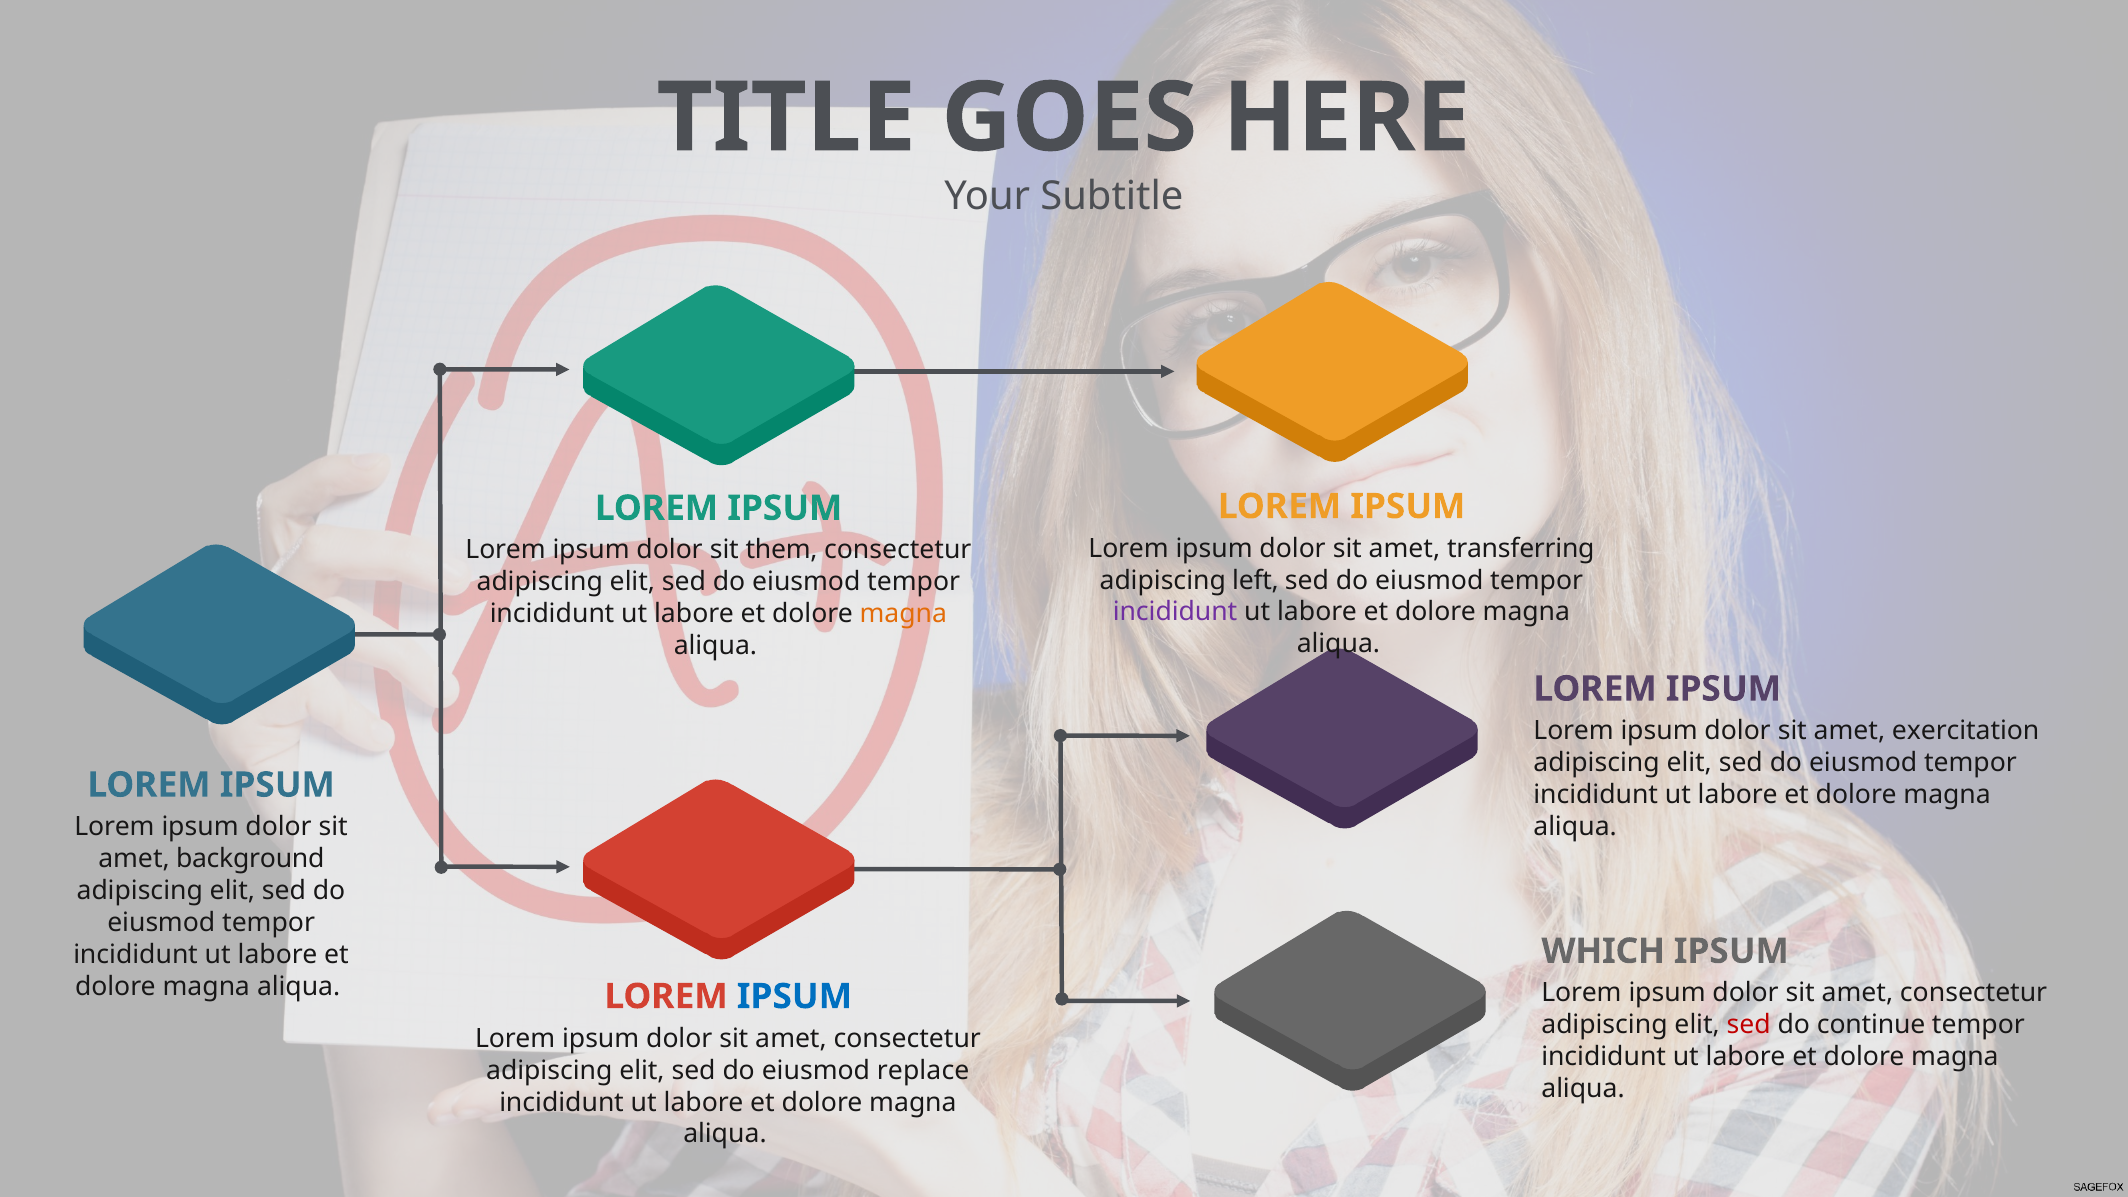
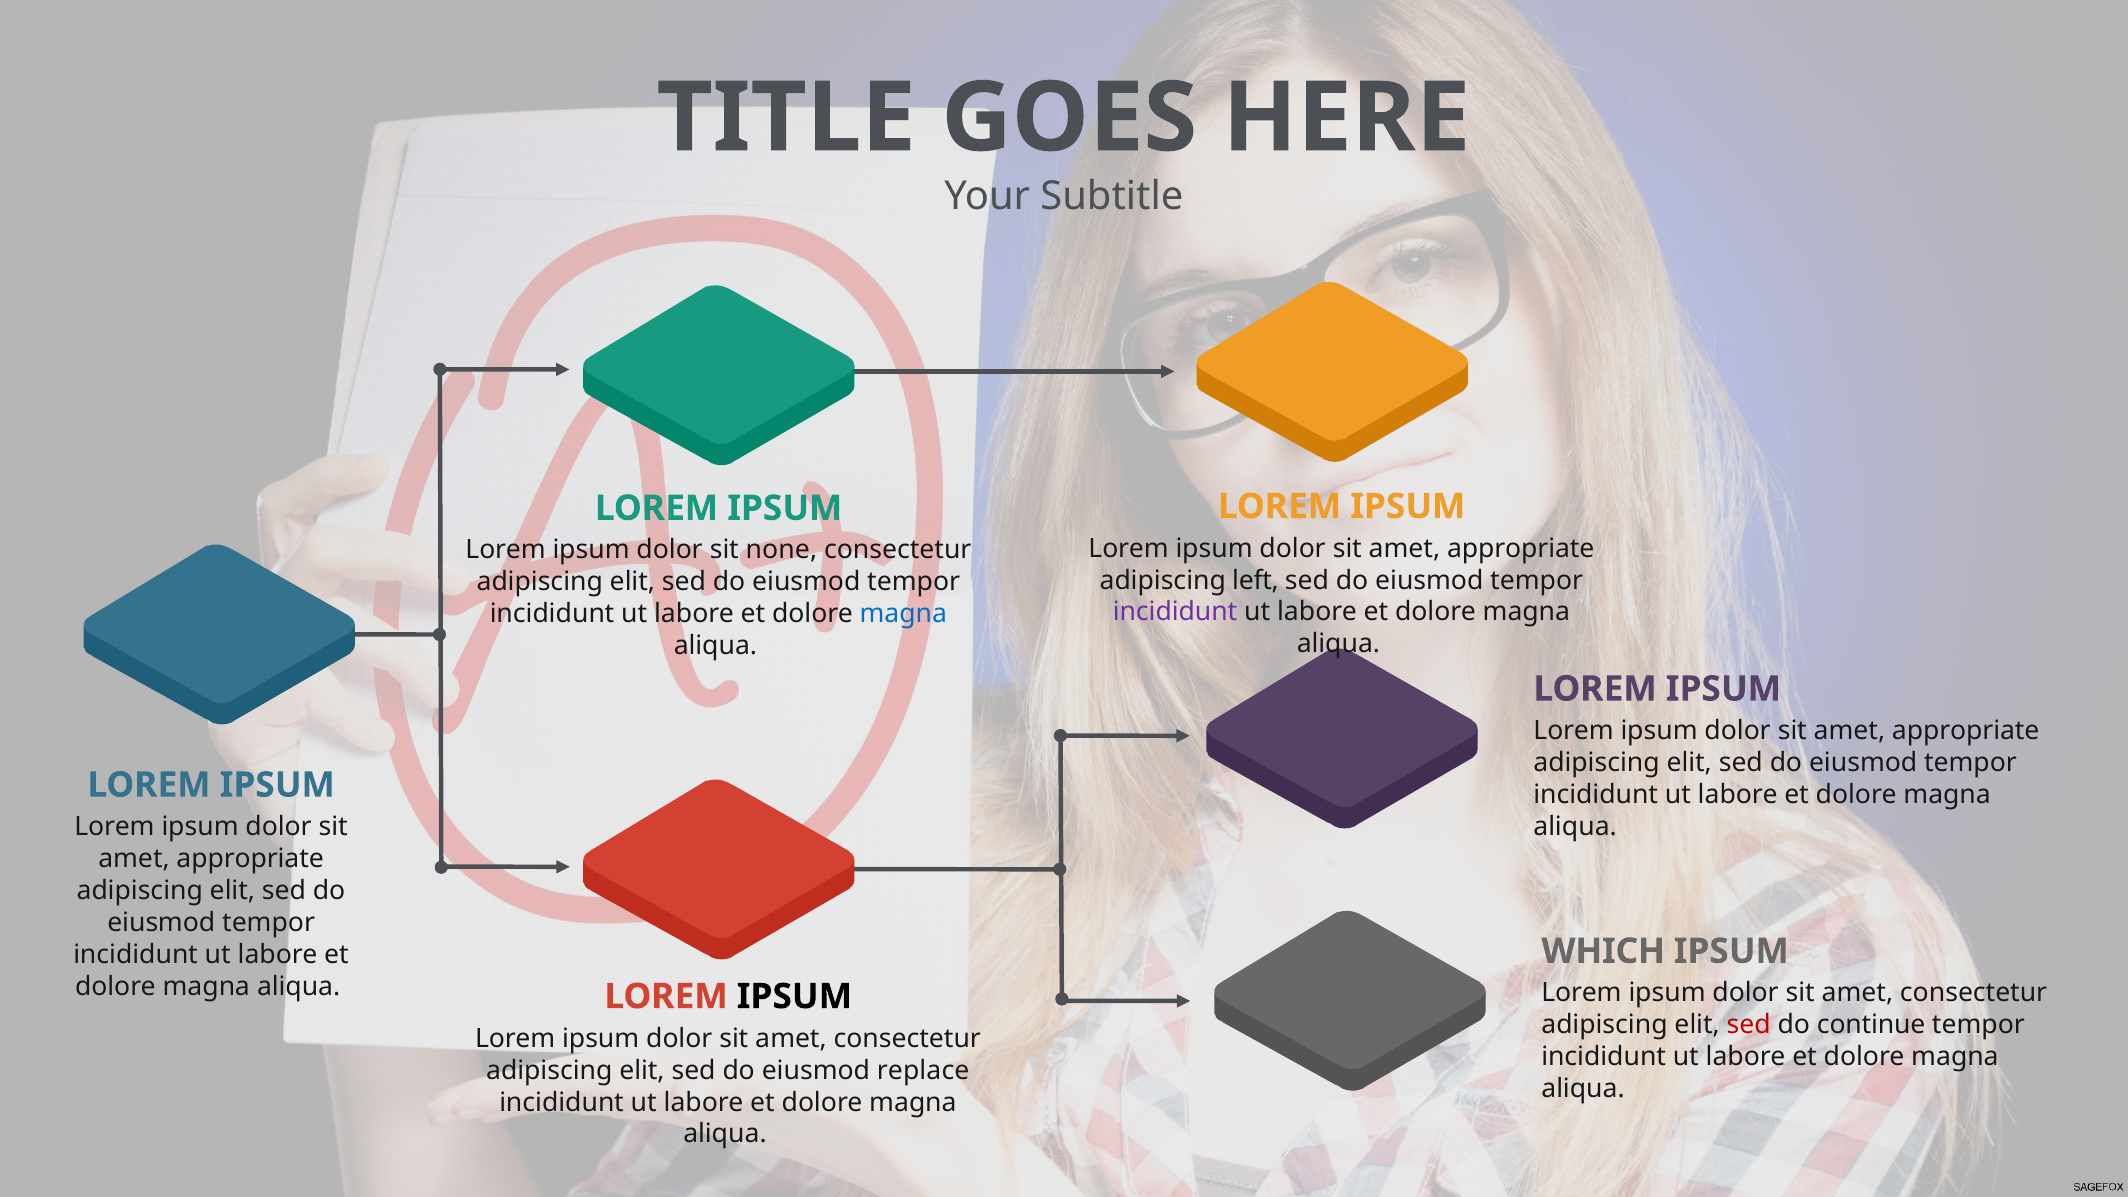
transferring: transferring -> appropriate (1521, 548)
them: them -> none (781, 550)
magna colour: orange -> blue (903, 614)
exercitation: exercitation -> appropriate (1966, 731)
background: background -> appropriate (250, 859)
IPSUM colour: blue -> black (794, 996)
